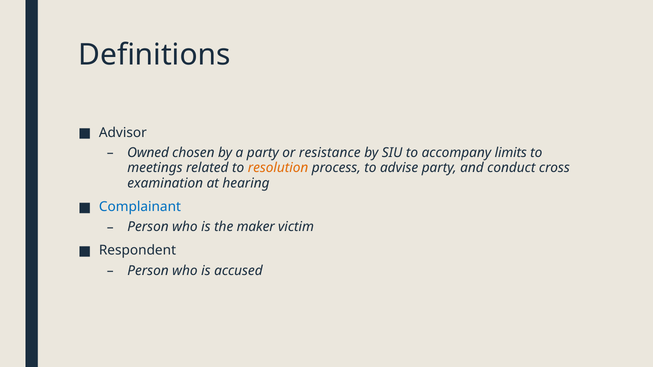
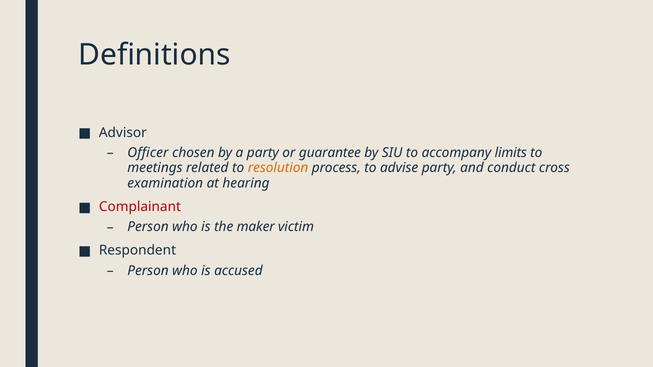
Owned: Owned -> Officer (148, 153)
resistance: resistance -> guarantee (330, 153)
Complainant colour: blue -> red (140, 207)
